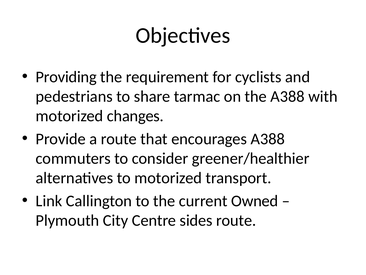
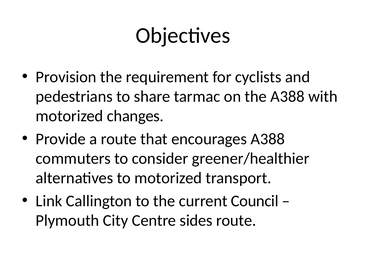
Providing: Providing -> Provision (66, 77)
Owned: Owned -> Council (255, 201)
